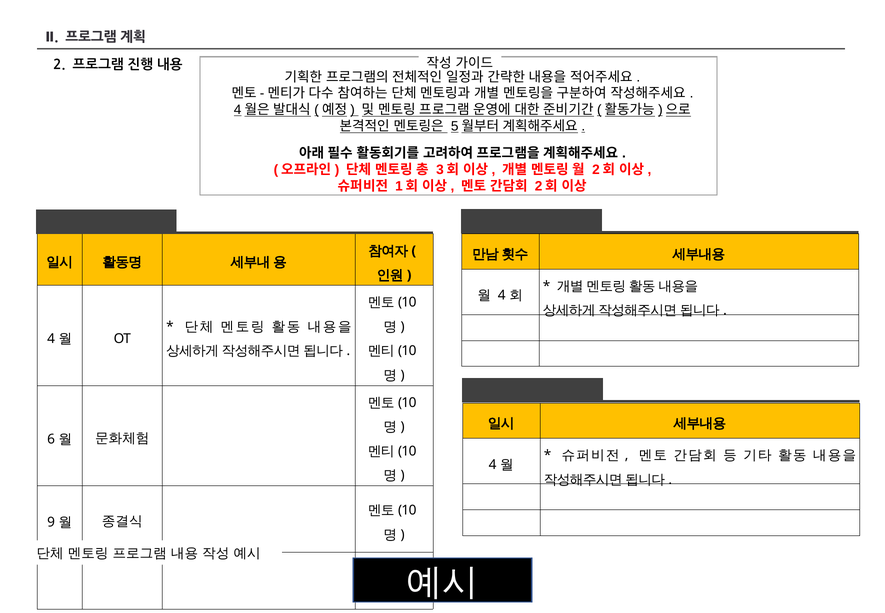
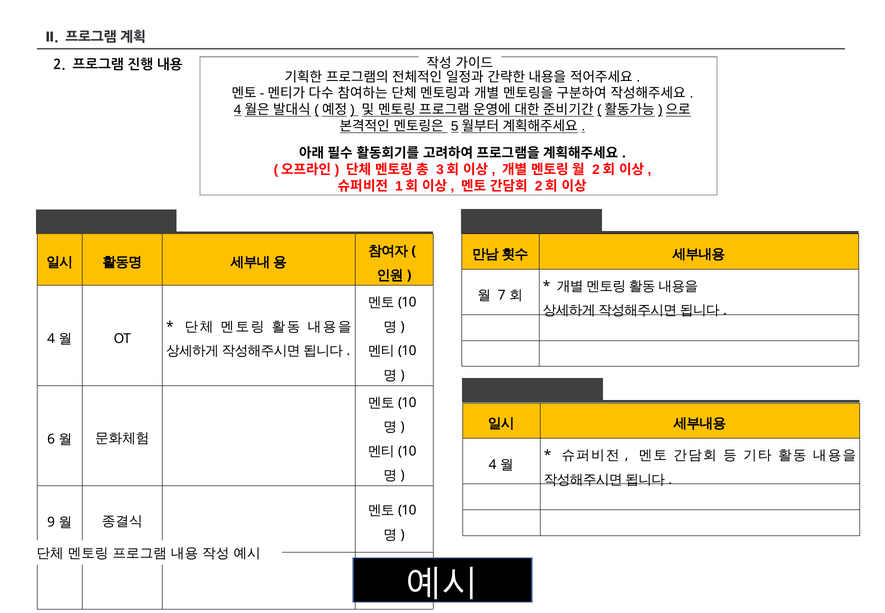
4: 4 -> 7 (502, 295)
